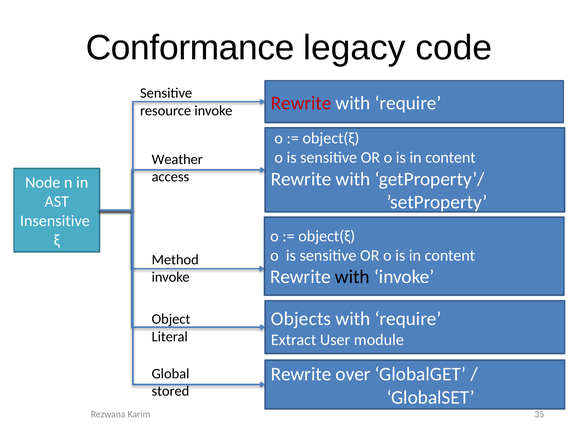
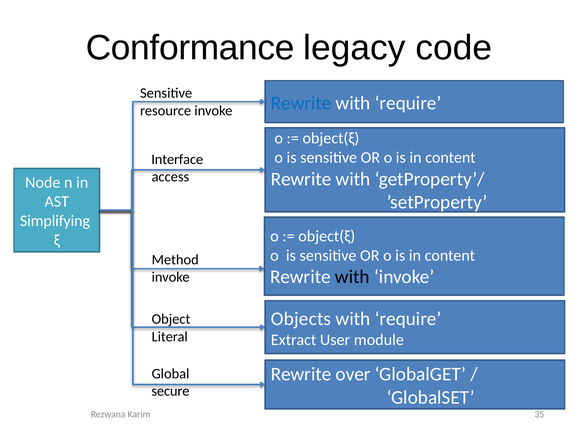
Rewrite colour: red -> blue (301, 103)
Weather: Weather -> Interface (177, 160)
Insensitive: Insensitive -> Simplifying (55, 221)
stored: stored -> secure (170, 391)
